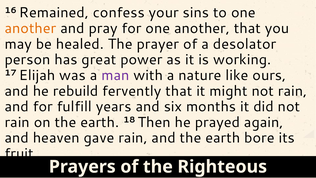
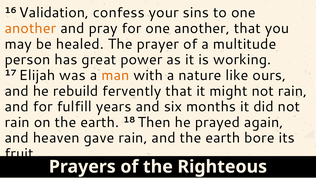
Remained: Remained -> Validation (54, 13)
desolator: desolator -> multitude (245, 44)
man colour: purple -> orange (115, 75)
